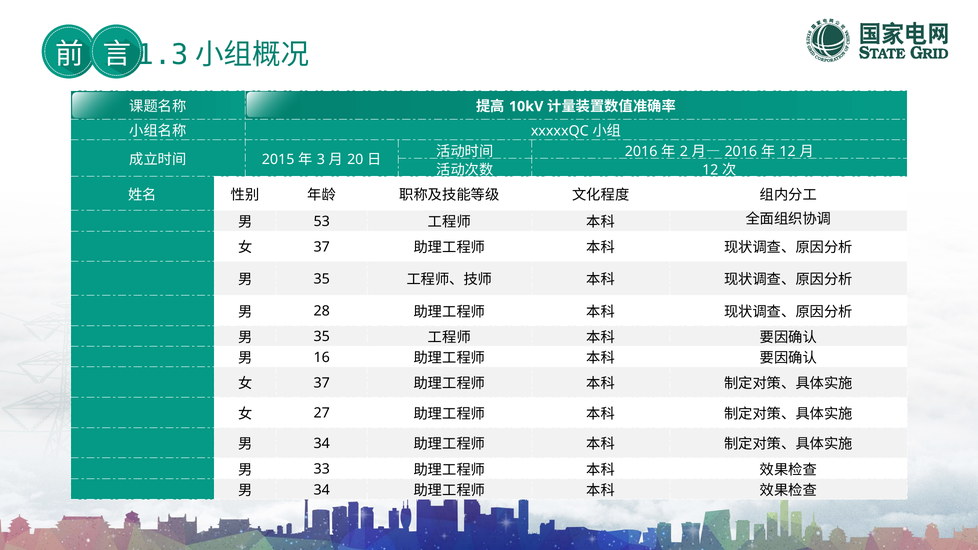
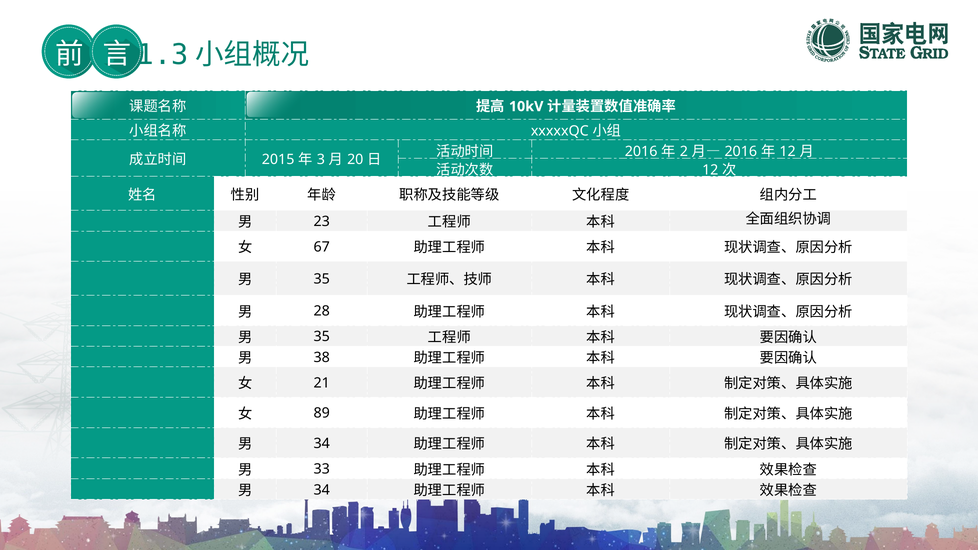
53: 53 -> 23 (322, 222)
37: 37 -> 67 (322, 247)
16: 16 -> 38 (322, 358)
37: 37 -> 21 (322, 383)
27: 27 -> 89 (322, 413)
